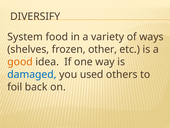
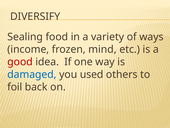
System: System -> Sealing (25, 37)
shelves: shelves -> income (28, 49)
other: other -> mind (102, 49)
good colour: orange -> red (20, 62)
